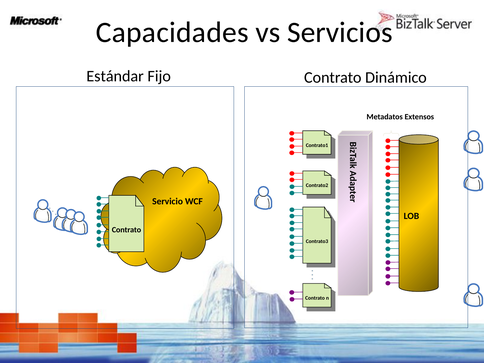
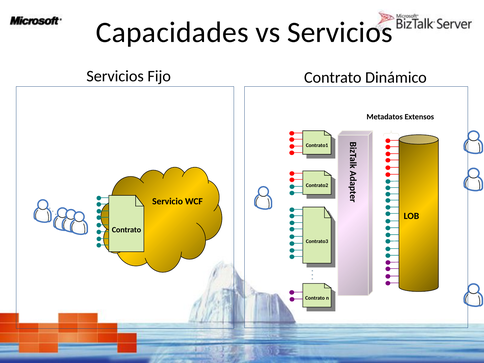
Estándar: Estándar -> Servicios (115, 76)
